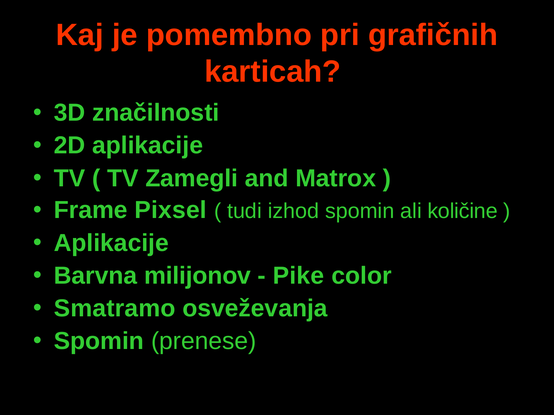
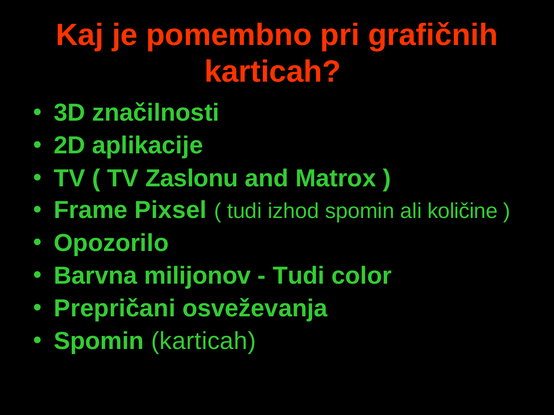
Zamegli: Zamegli -> Zaslonu (192, 178)
Aplikacije: Aplikacije -> Opozorilo (111, 243)
Pike: Pike -> Tudi (299, 276)
Smatramo: Smatramo -> Prepričani (115, 309)
Spomin prenese: prenese -> karticah (204, 342)
